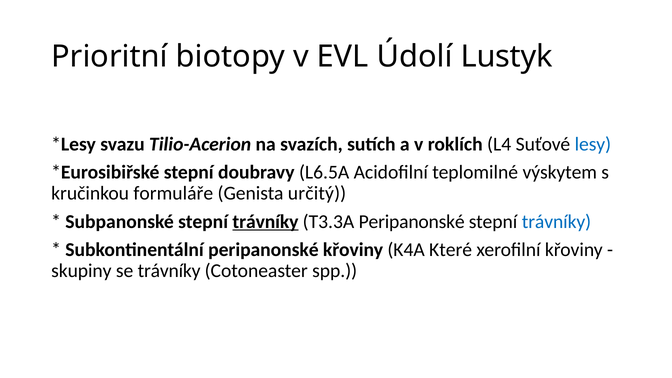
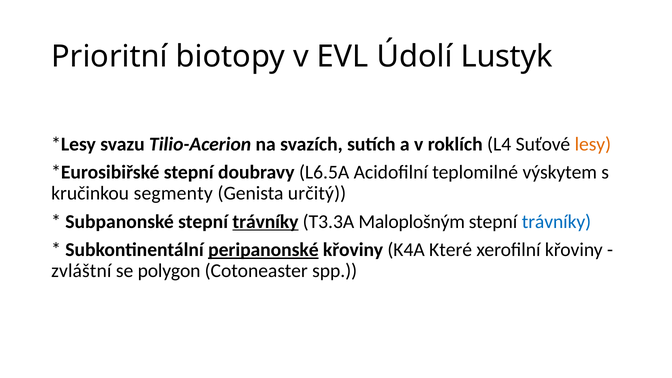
lesy colour: blue -> orange (593, 144)
formuláře: formuláře -> segmenty (173, 194)
T3.3A Peripanonské: Peripanonské -> Maloplošným (412, 222)
peripanonské underline: none -> present (263, 250)
skupiny: skupiny -> zvláštní (81, 271)
se trávníky: trávníky -> polygon (169, 271)
